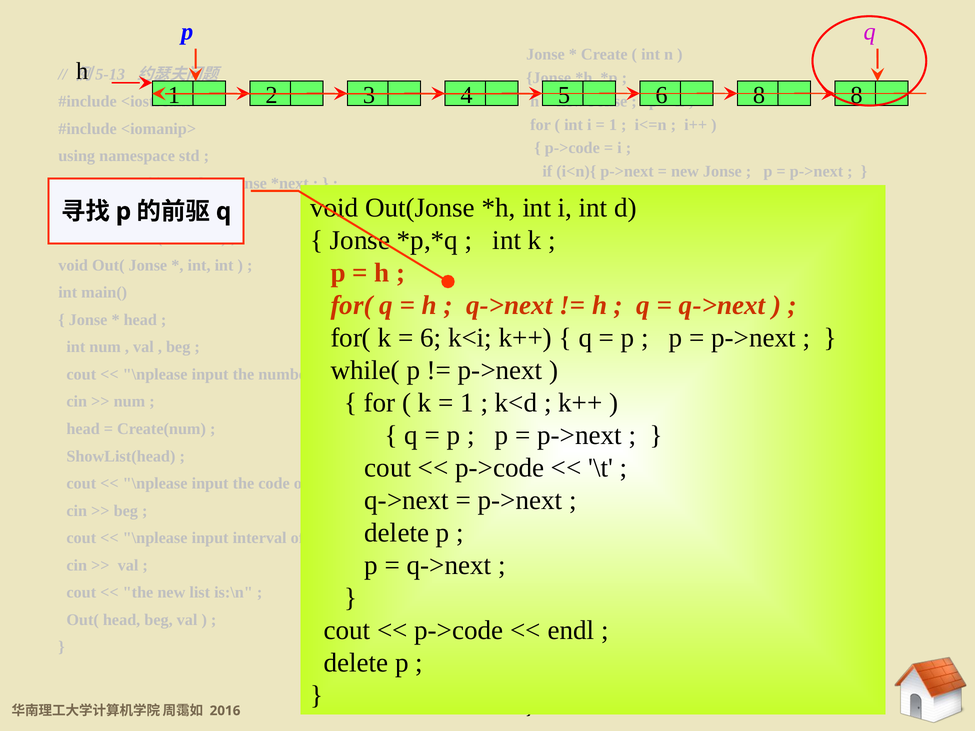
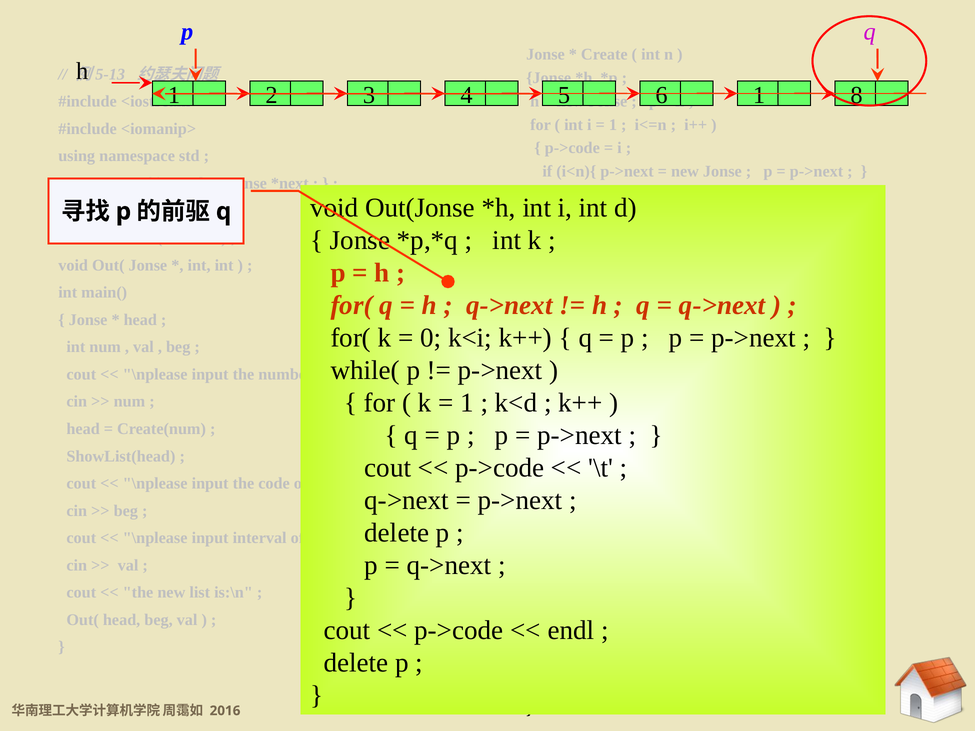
8: 8 -> 1 (759, 95)
6: 6 -> 0 (431, 338)
